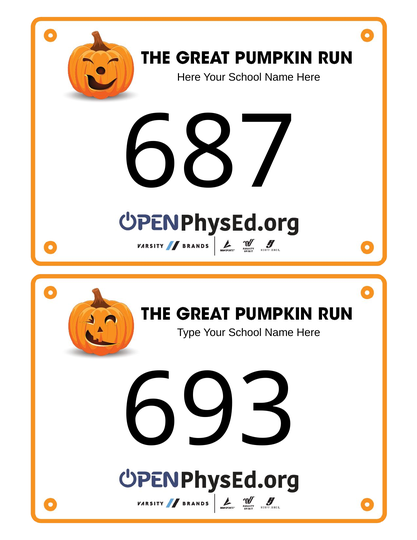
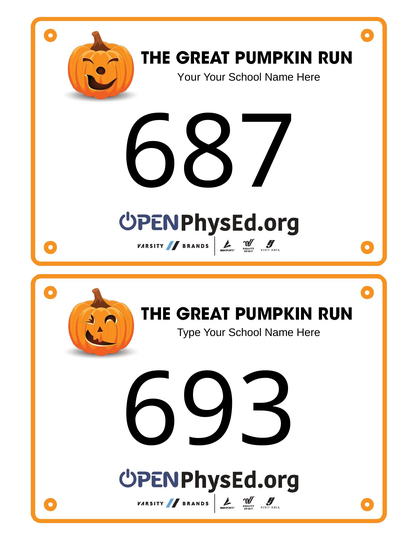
Here: Here -> Your (189, 77)
